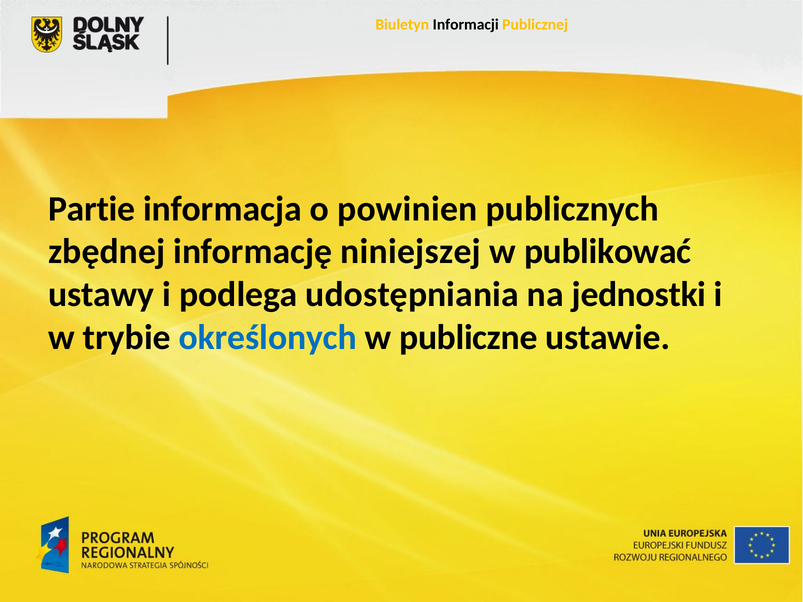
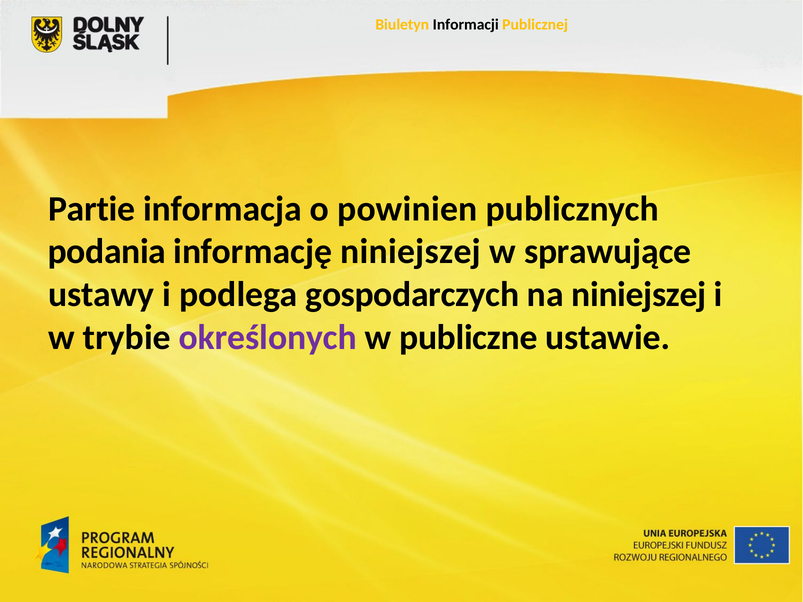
zbędnej: zbędnej -> podania (107, 252)
publikować: publikować -> sprawujące (608, 252)
udostępniania: udostępniania -> gospodarczych (412, 295)
na jednostki: jednostki -> niniejszej (639, 295)
określonych colour: blue -> purple (268, 338)
